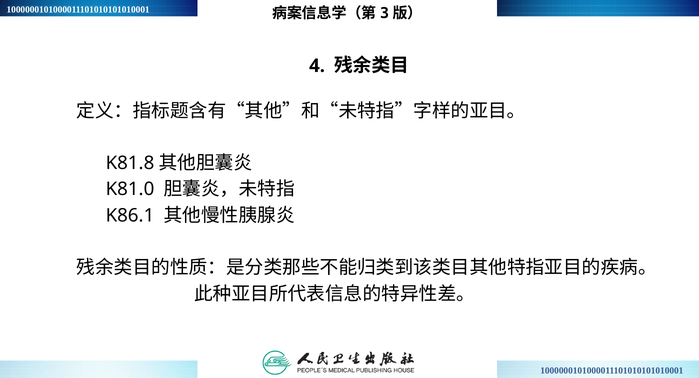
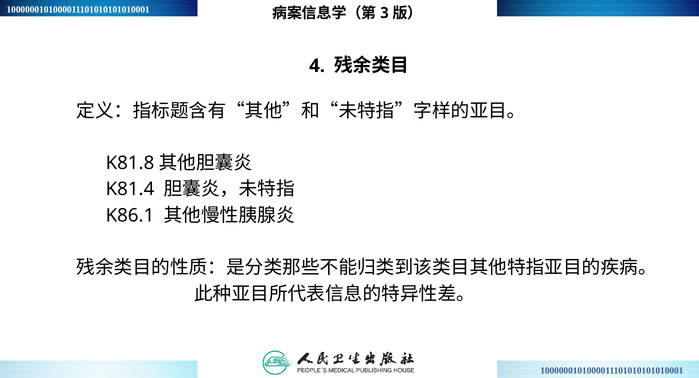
K81.0: K81.0 -> K81.4 (130, 189)
